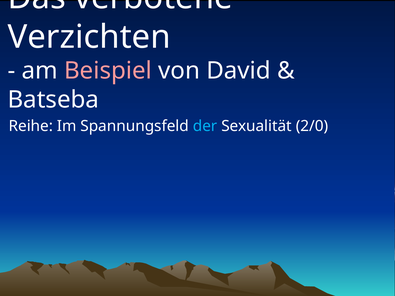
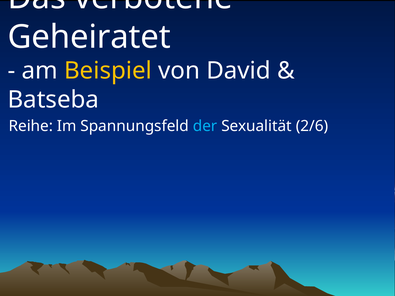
Verzichten: Verzichten -> Geheiratet (89, 37)
Beispiel colour: pink -> yellow (108, 71)
2/0: 2/0 -> 2/6 (312, 126)
